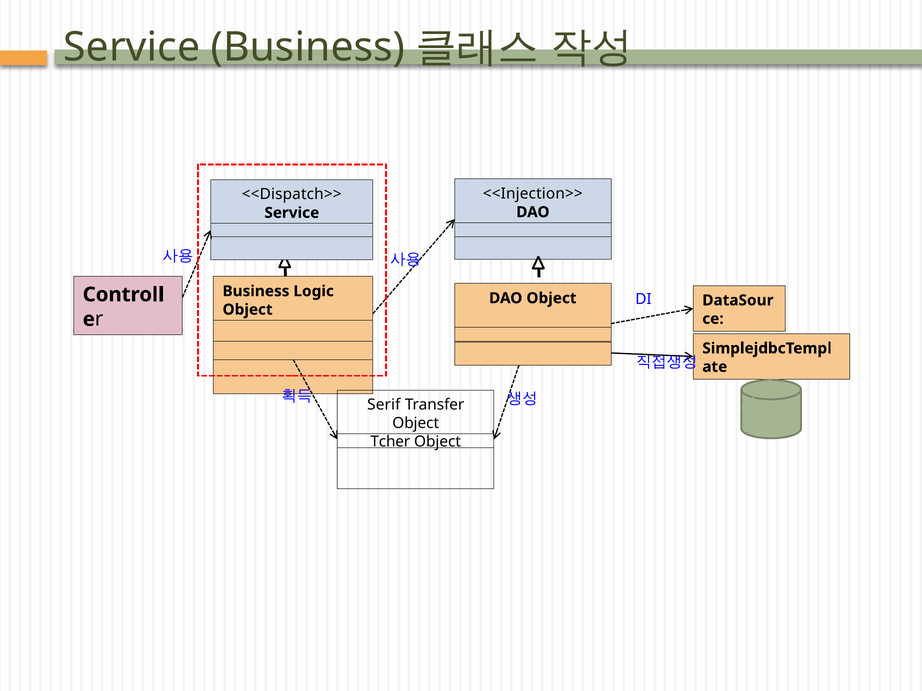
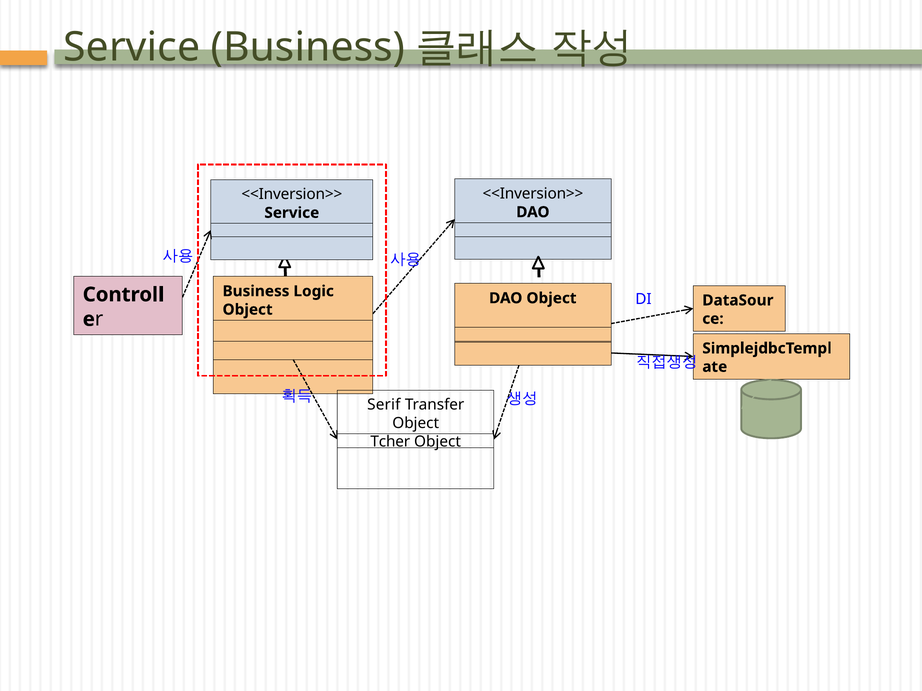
<<Injection>>: <<Injection>> -> <<Inversion>> (533, 194)
<<Dispatch>>: <<Dispatch>> -> <<Inversion>> (292, 195)
